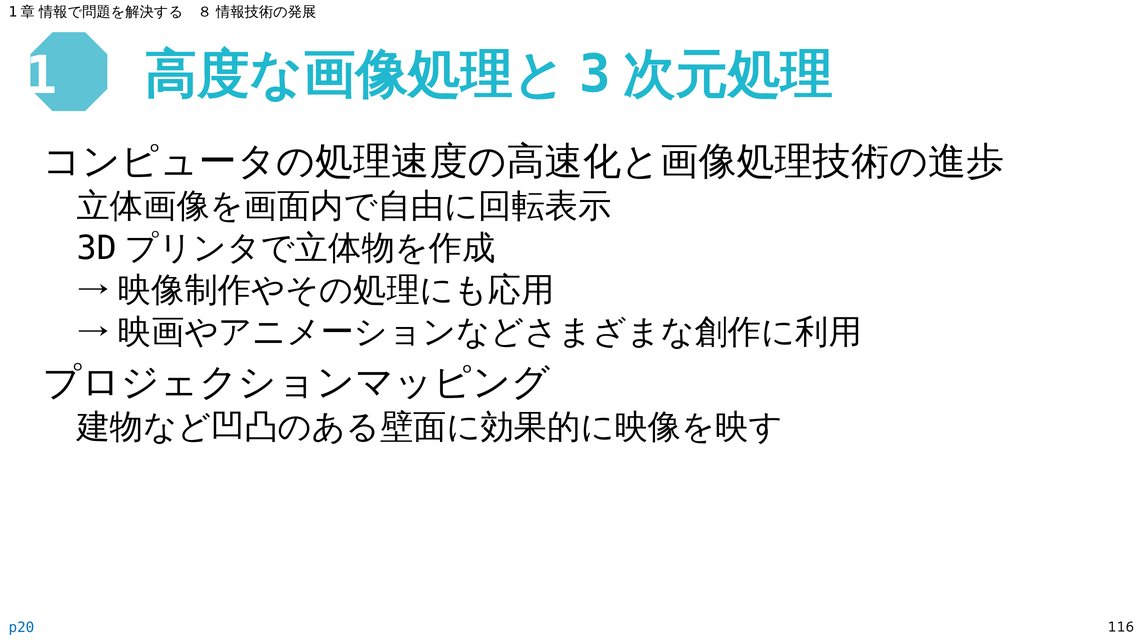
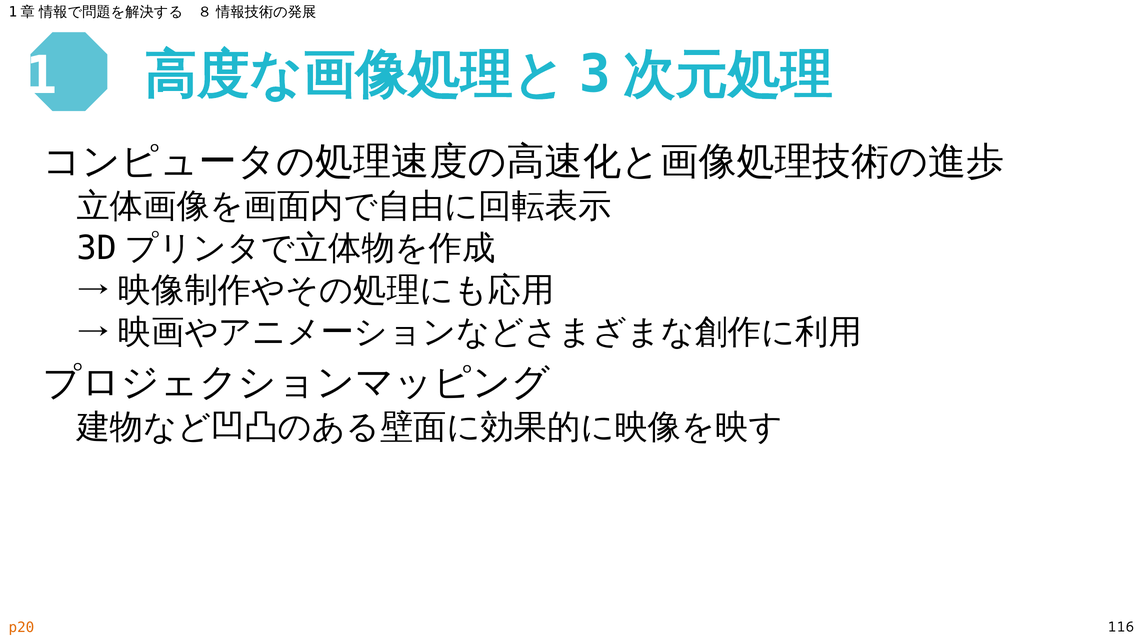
p20 colour: blue -> orange (21, 627)
